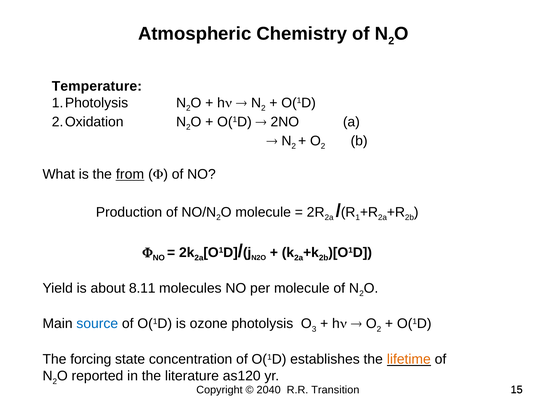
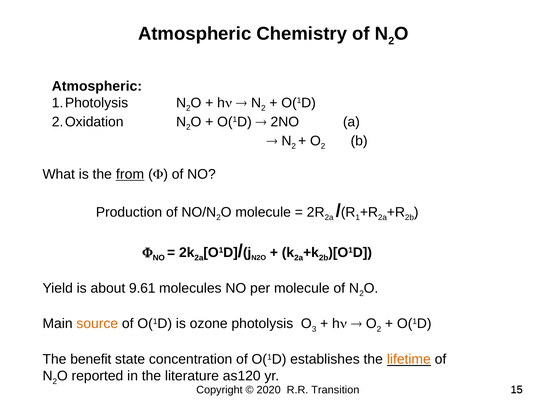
Temperature: Temperature -> Atmospheric (97, 86)
8.11: 8.11 -> 9.61 (142, 288)
source colour: blue -> orange (97, 324)
forcing: forcing -> benefit (91, 359)
2040: 2040 -> 2020 (269, 390)
